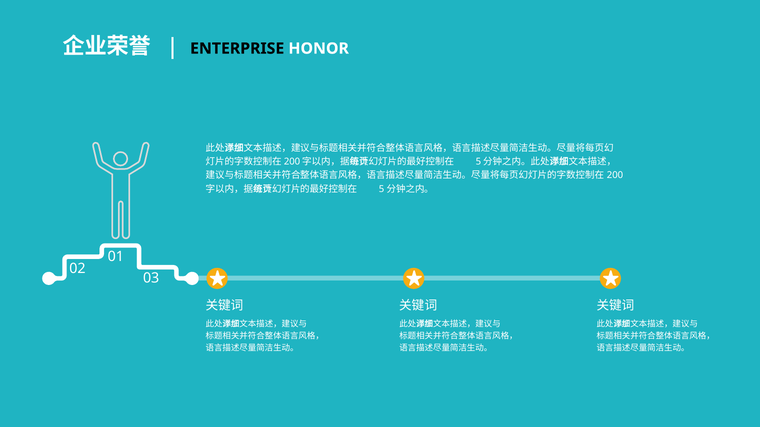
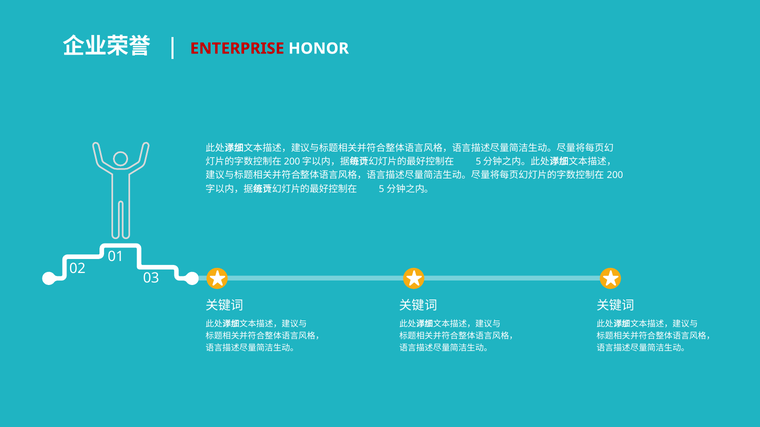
ENTERPRISE colour: black -> red (237, 49)
